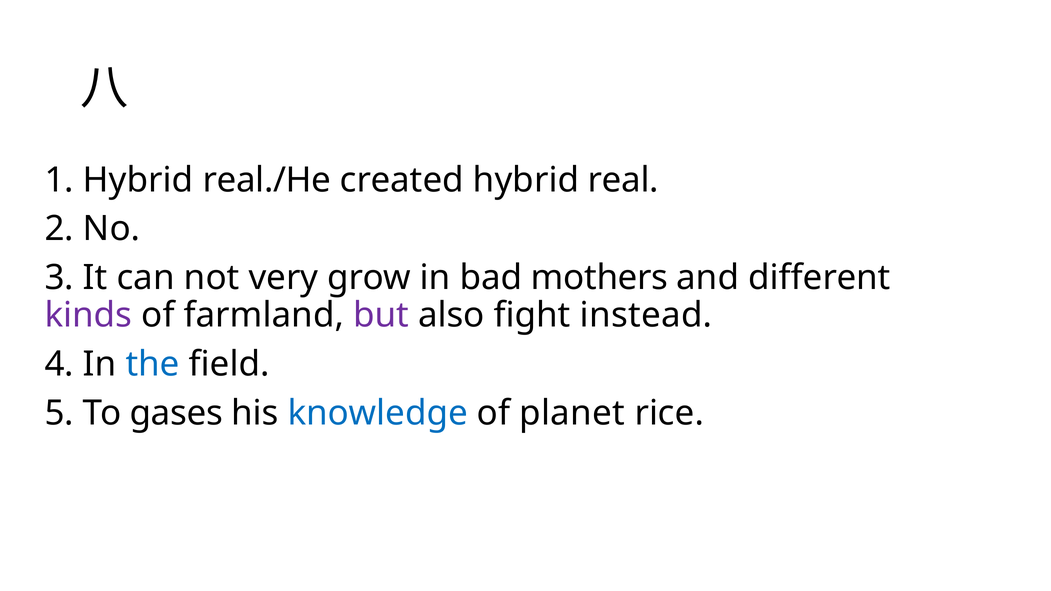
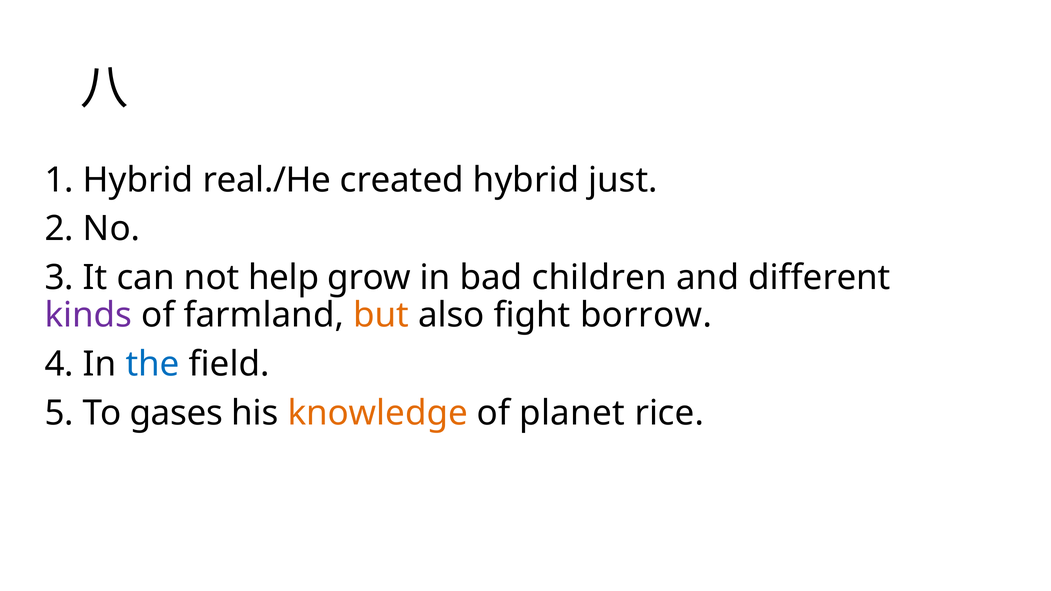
real: real -> just (623, 180)
very: very -> help (284, 278)
mothers: mothers -> children (599, 278)
but colour: purple -> orange (381, 316)
instead: instead -> borrow (646, 316)
knowledge colour: blue -> orange (378, 413)
